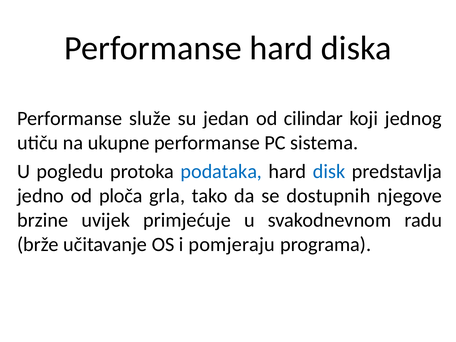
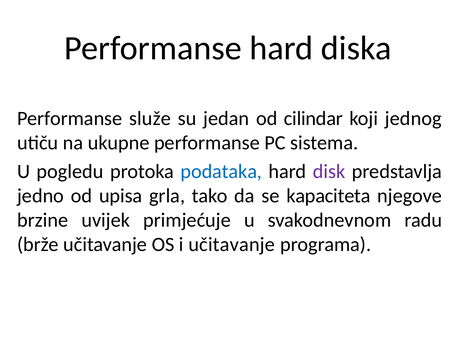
disk colour: blue -> purple (329, 171)
ploča: ploča -> upisa (121, 196)
dostupnih: dostupnih -> kapaciteta (328, 196)
i pomjeraju: pomjeraju -> učitavanje (232, 244)
